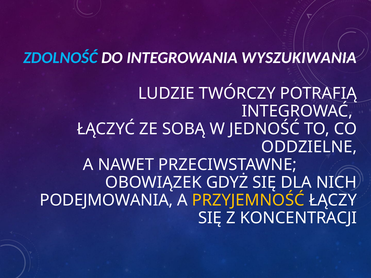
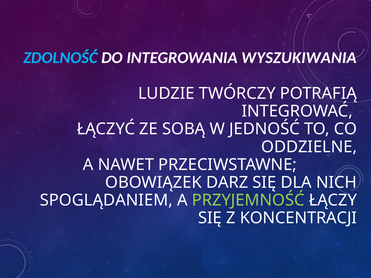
GDYŻ: GDYŻ -> DARZ (227, 183)
PODEJMOWANIA: PODEJMOWANIA -> SPOGLĄDANIEM (106, 200)
PRZYJEMNOŚĆ colour: yellow -> light green (248, 200)
